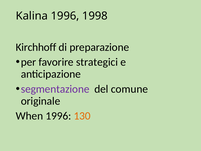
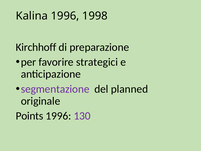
comune: comune -> planned (129, 89)
When: When -> Points (30, 116)
130 colour: orange -> purple (82, 116)
